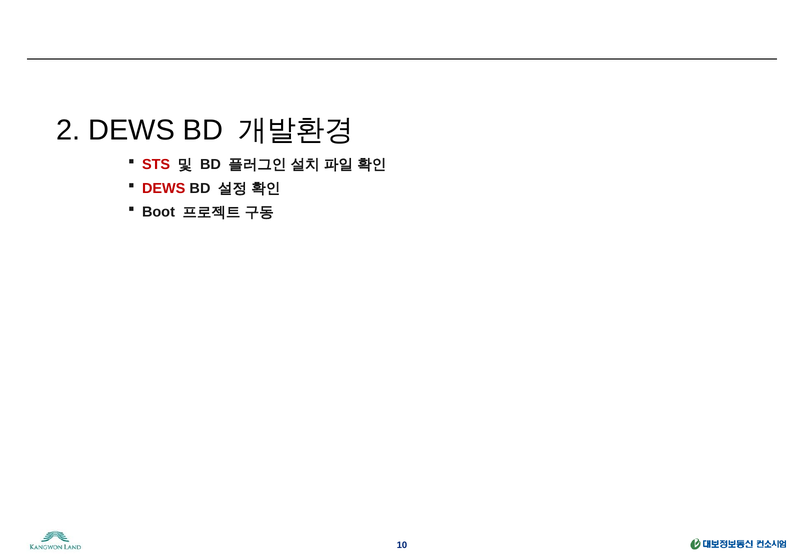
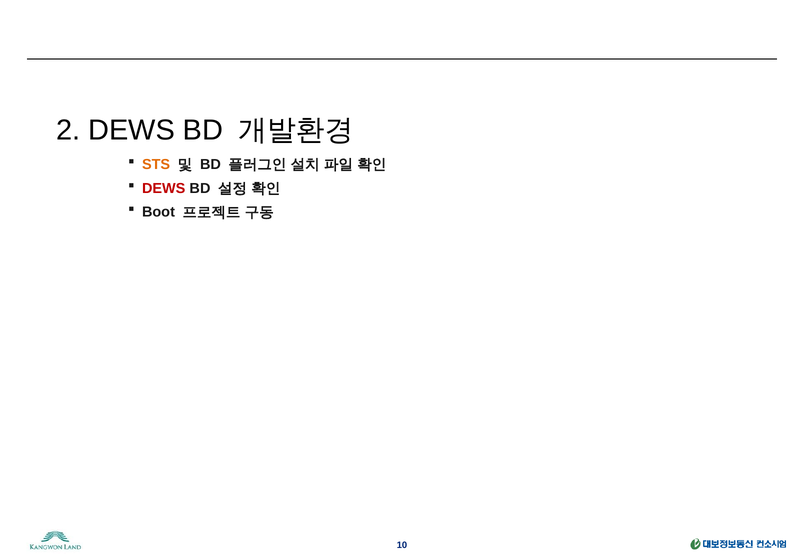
STS colour: red -> orange (156, 164)
